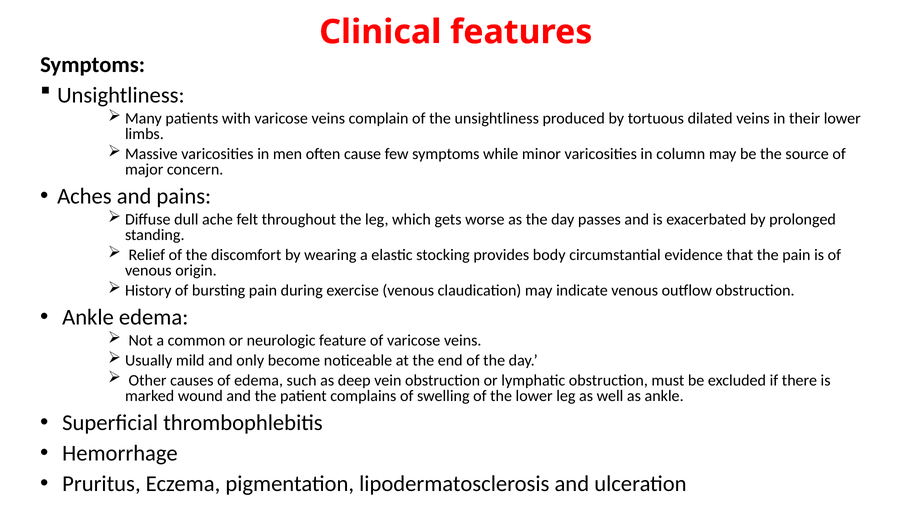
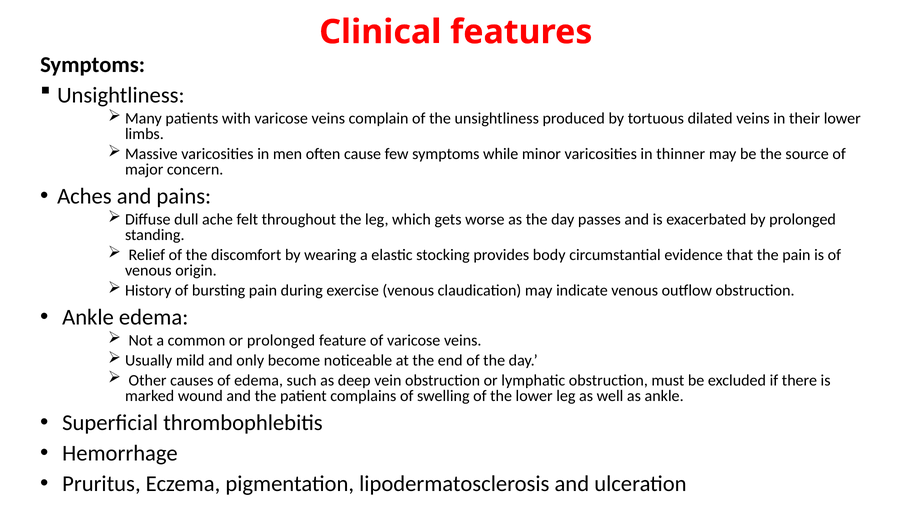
column: column -> thinner (681, 154)
or neurologic: neurologic -> prolonged (281, 341)
